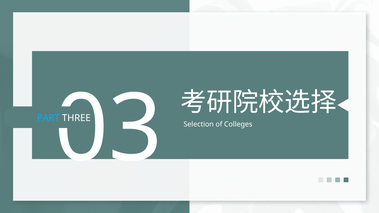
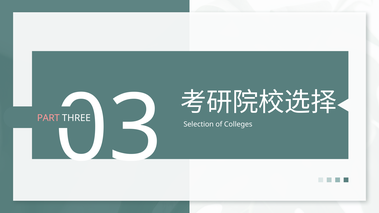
PART colour: light blue -> pink (48, 118)
